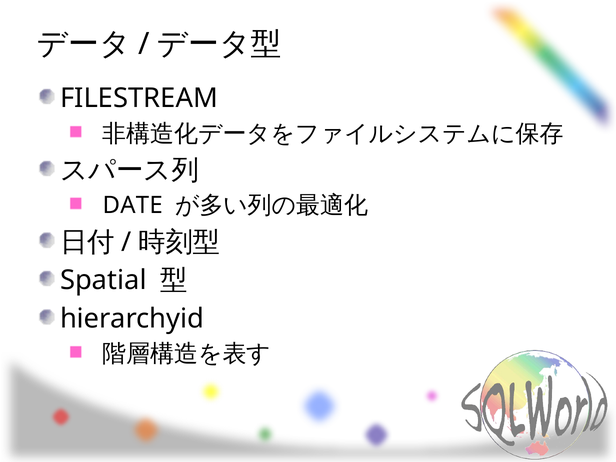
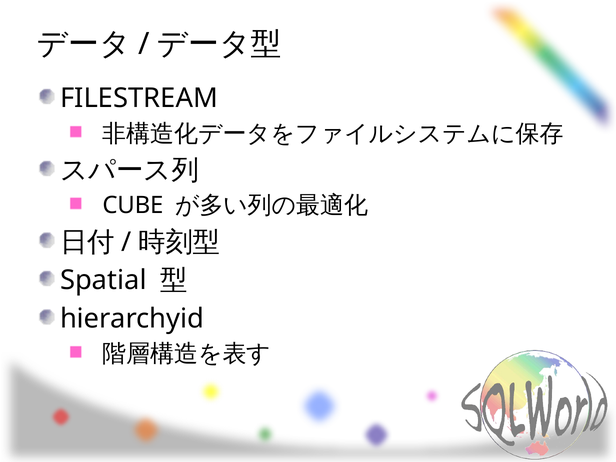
DATE: DATE -> CUBE (133, 205)
